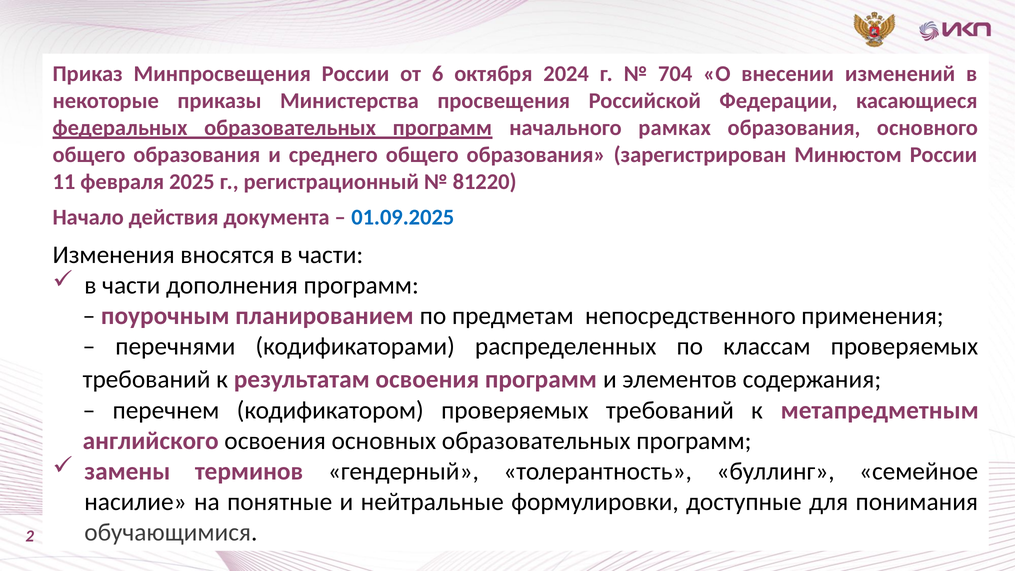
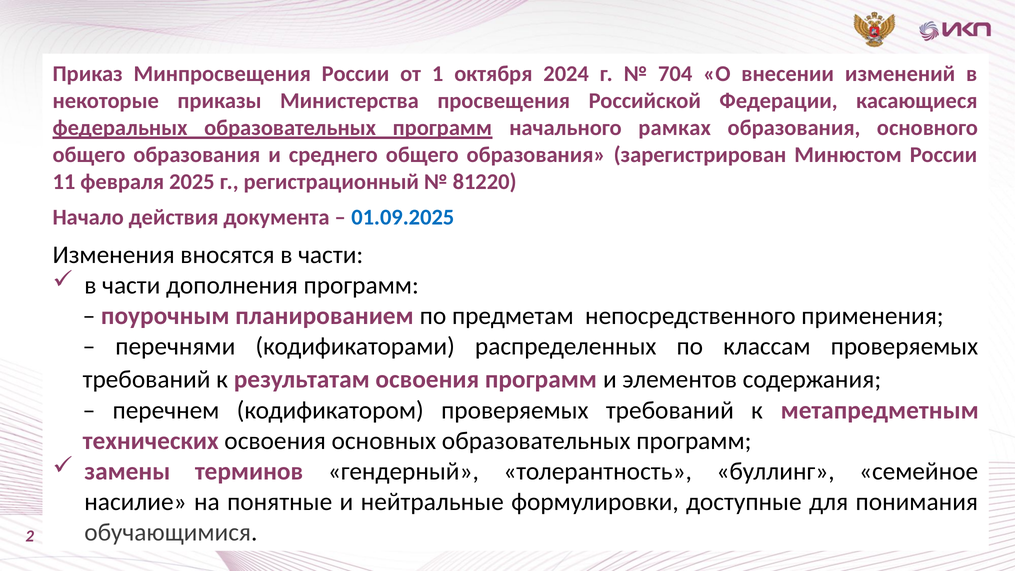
6: 6 -> 1 (438, 74)
английского: английского -> технических (151, 441)
